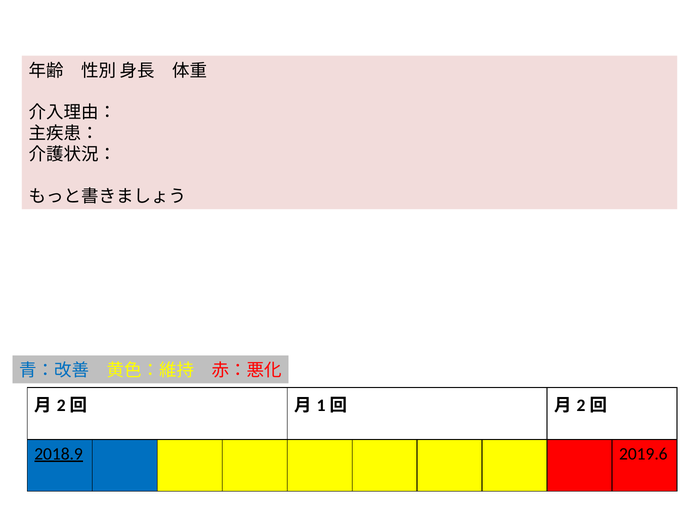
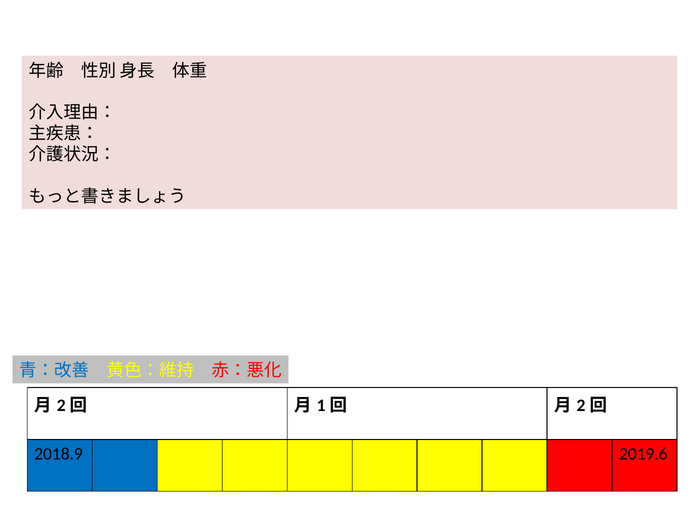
2018.9 underline: present -> none (59, 454)
